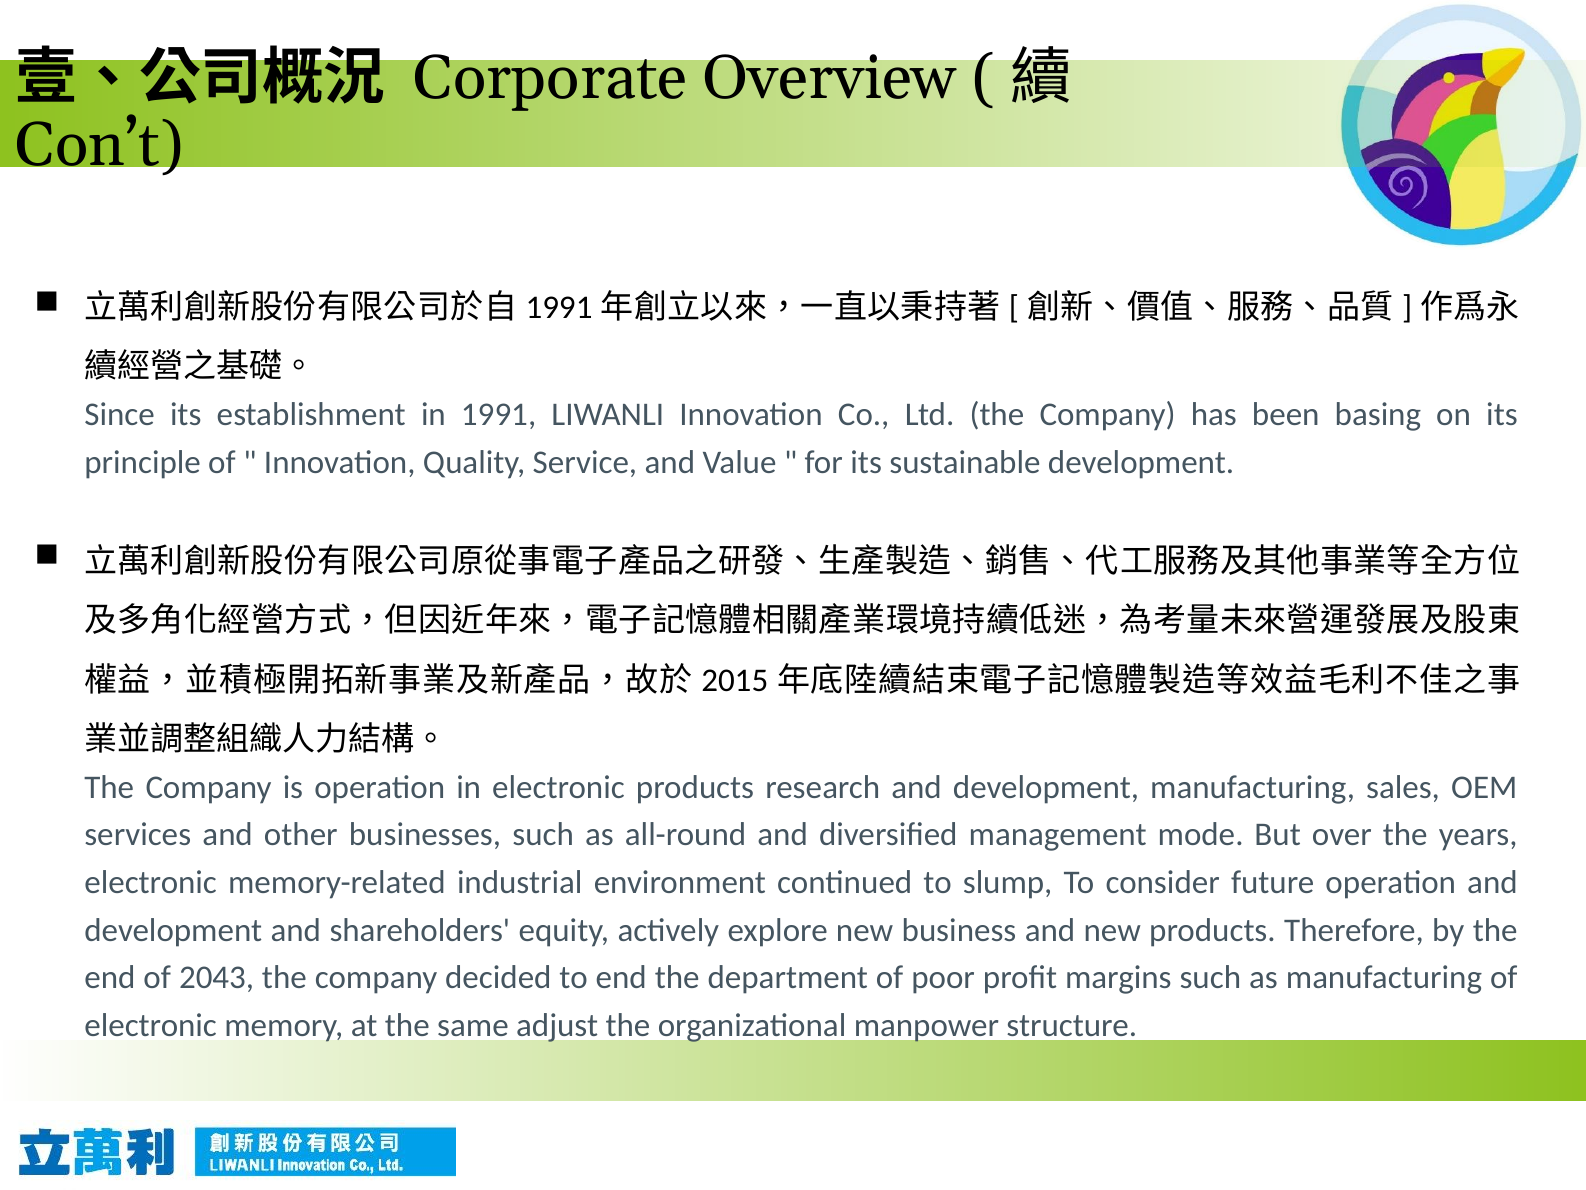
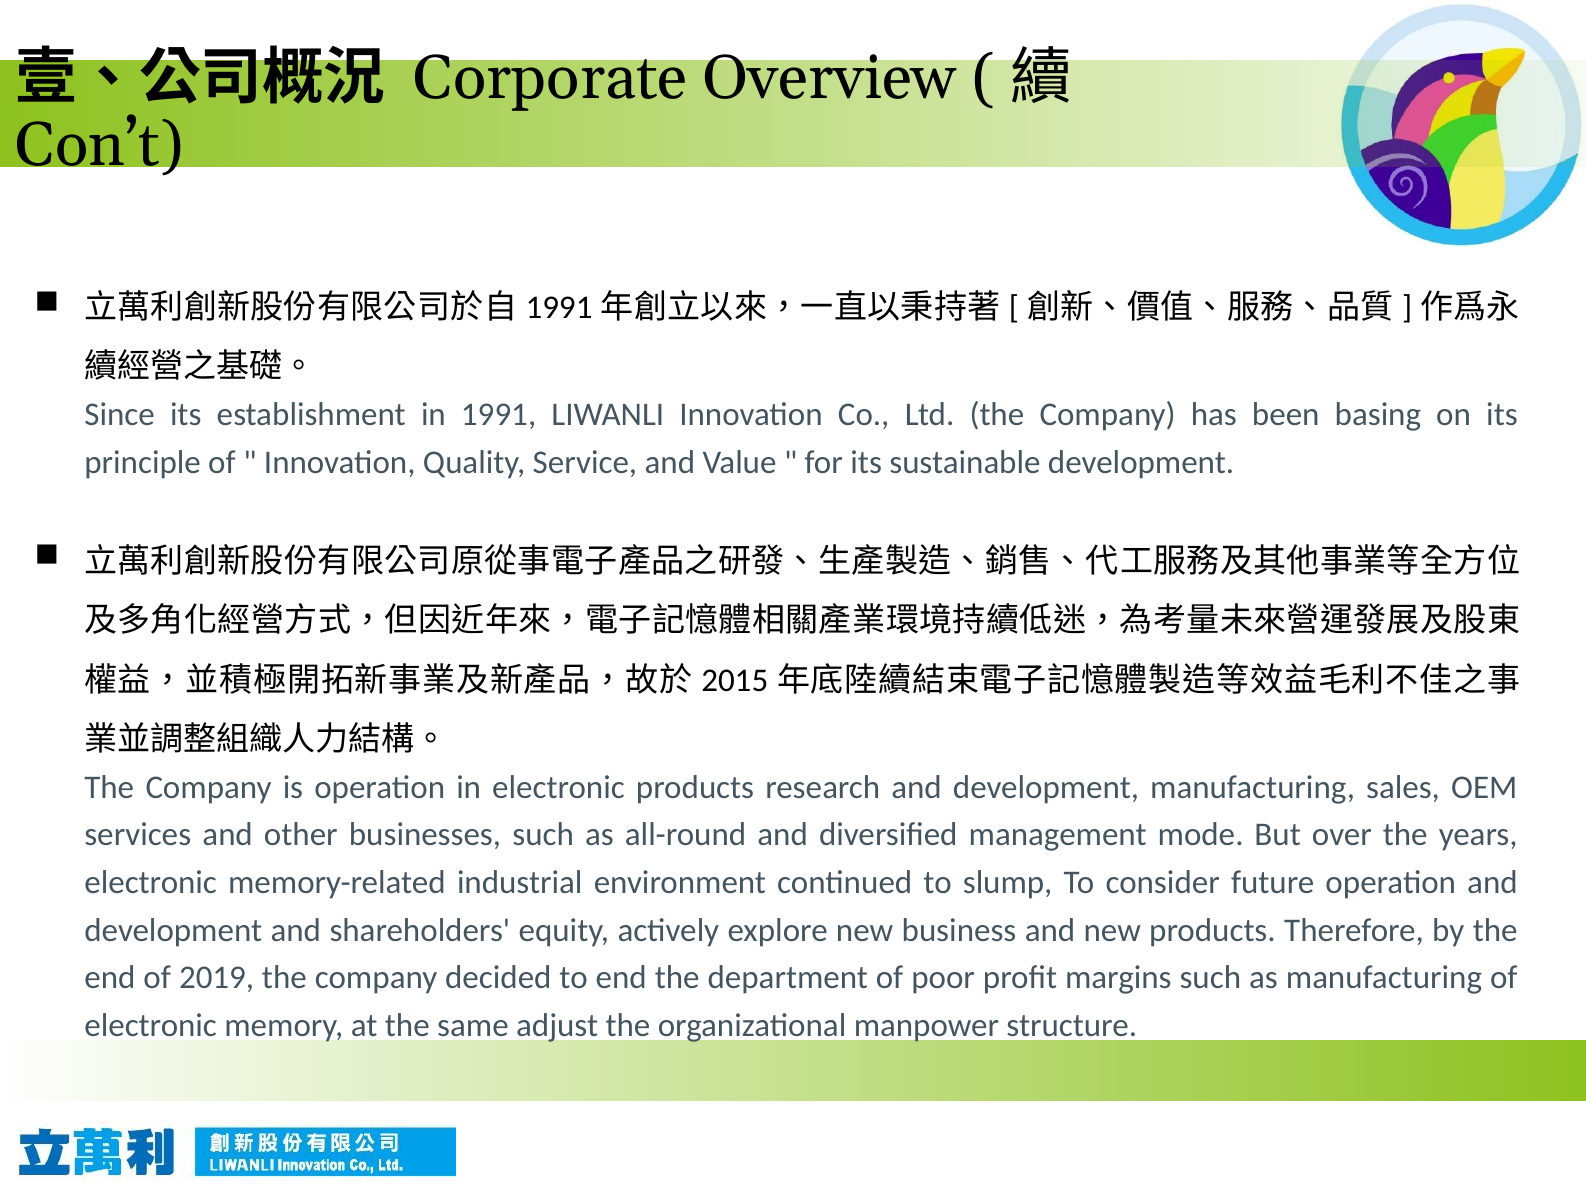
2043: 2043 -> 2019 (217, 977)
